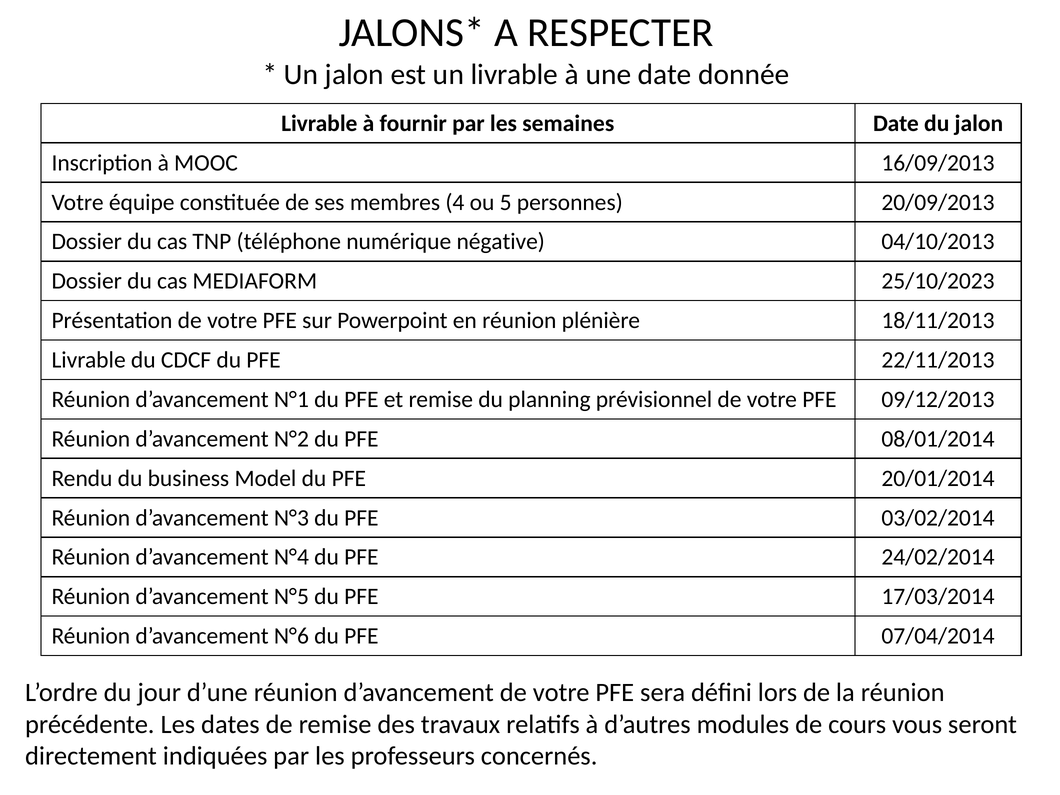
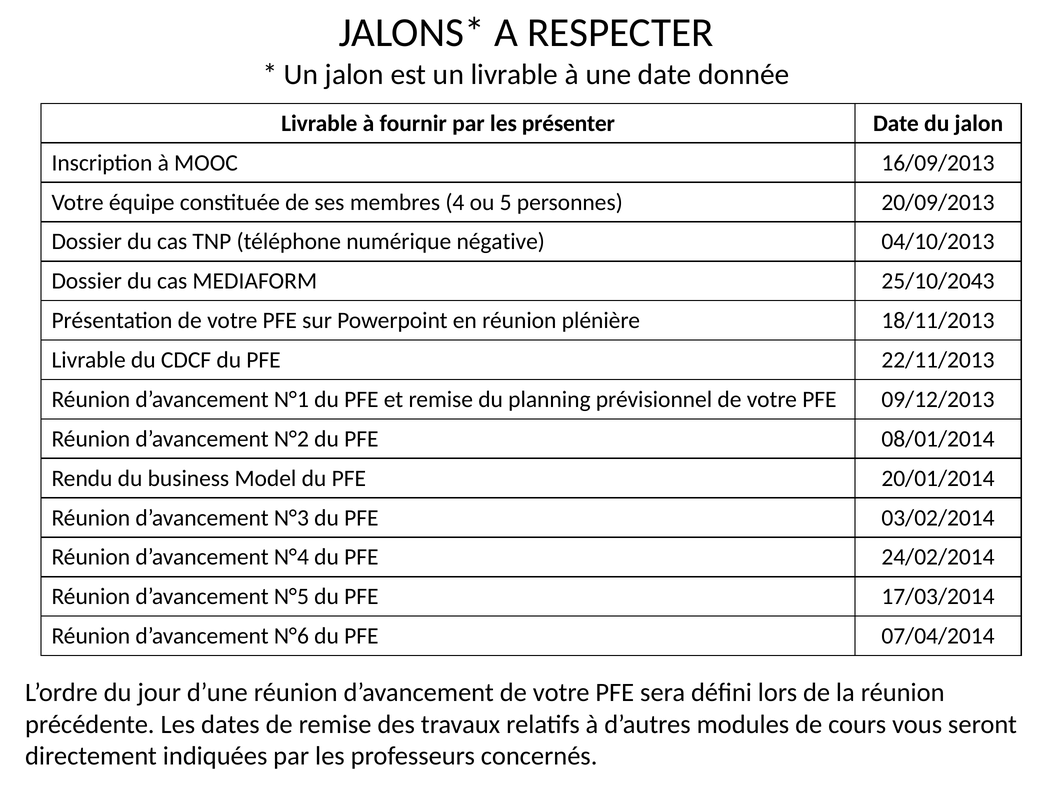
semaines: semaines -> présenter (568, 123)
25/10/2023: 25/10/2023 -> 25/10/2043 (938, 281)
